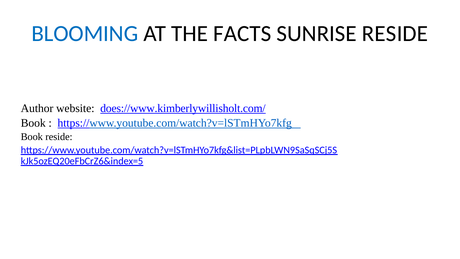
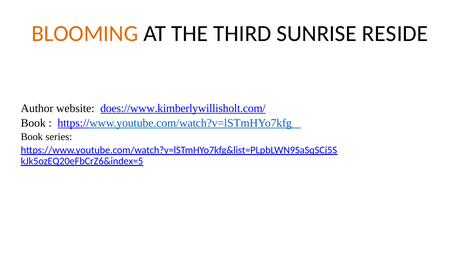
BLOOMING colour: blue -> orange (85, 34)
FACTS: FACTS -> THIRD (242, 34)
Book reside: reside -> series (59, 137)
